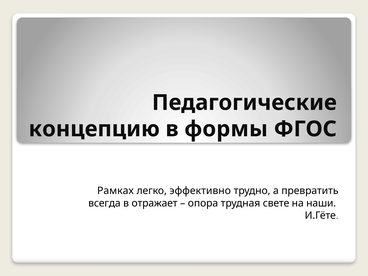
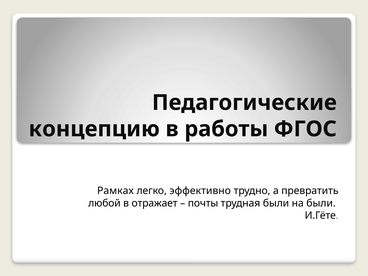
формы: формы -> работы (226, 129)
всегда: всегда -> любой (104, 203)
опора: опора -> почты (203, 203)
трудная свете: свете -> были (276, 203)
на наши: наши -> были (321, 203)
